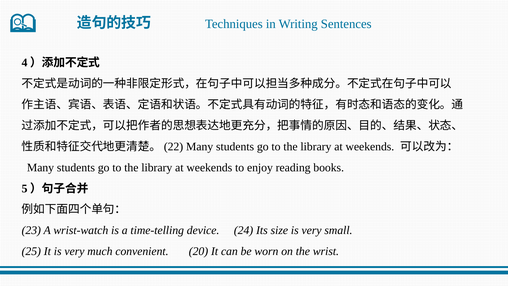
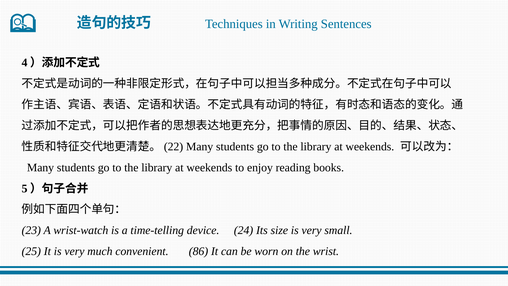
20: 20 -> 86 (198, 251)
